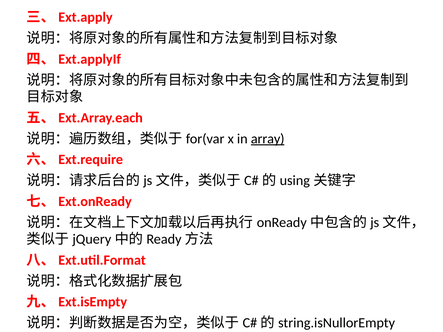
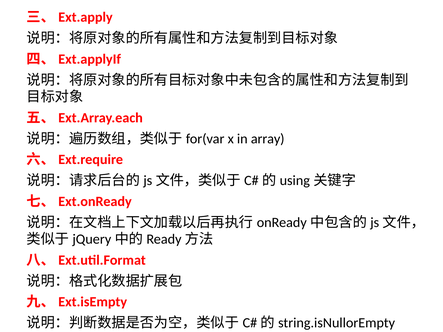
array underline: present -> none (268, 139)
